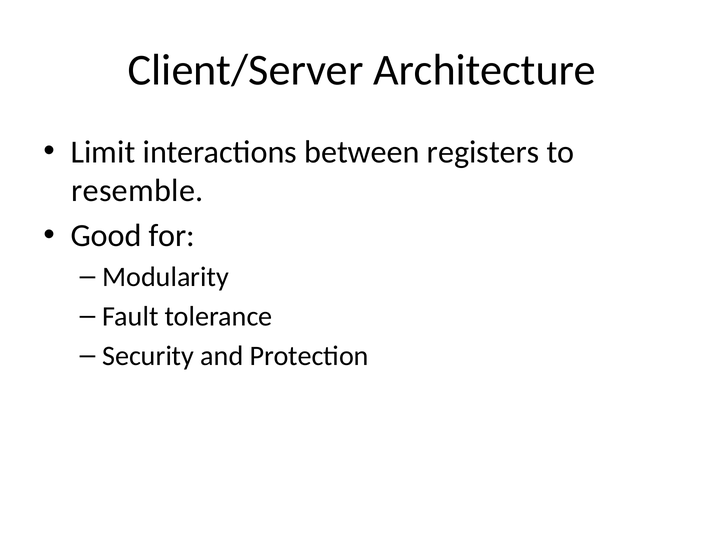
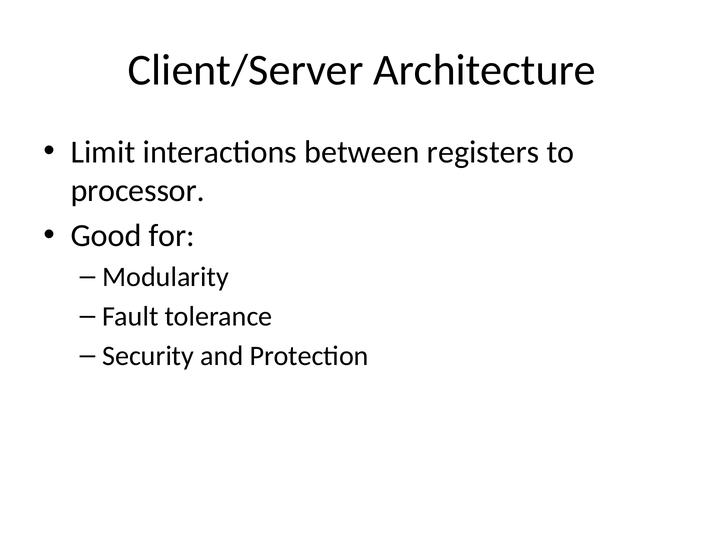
resemble: resemble -> processor (138, 191)
